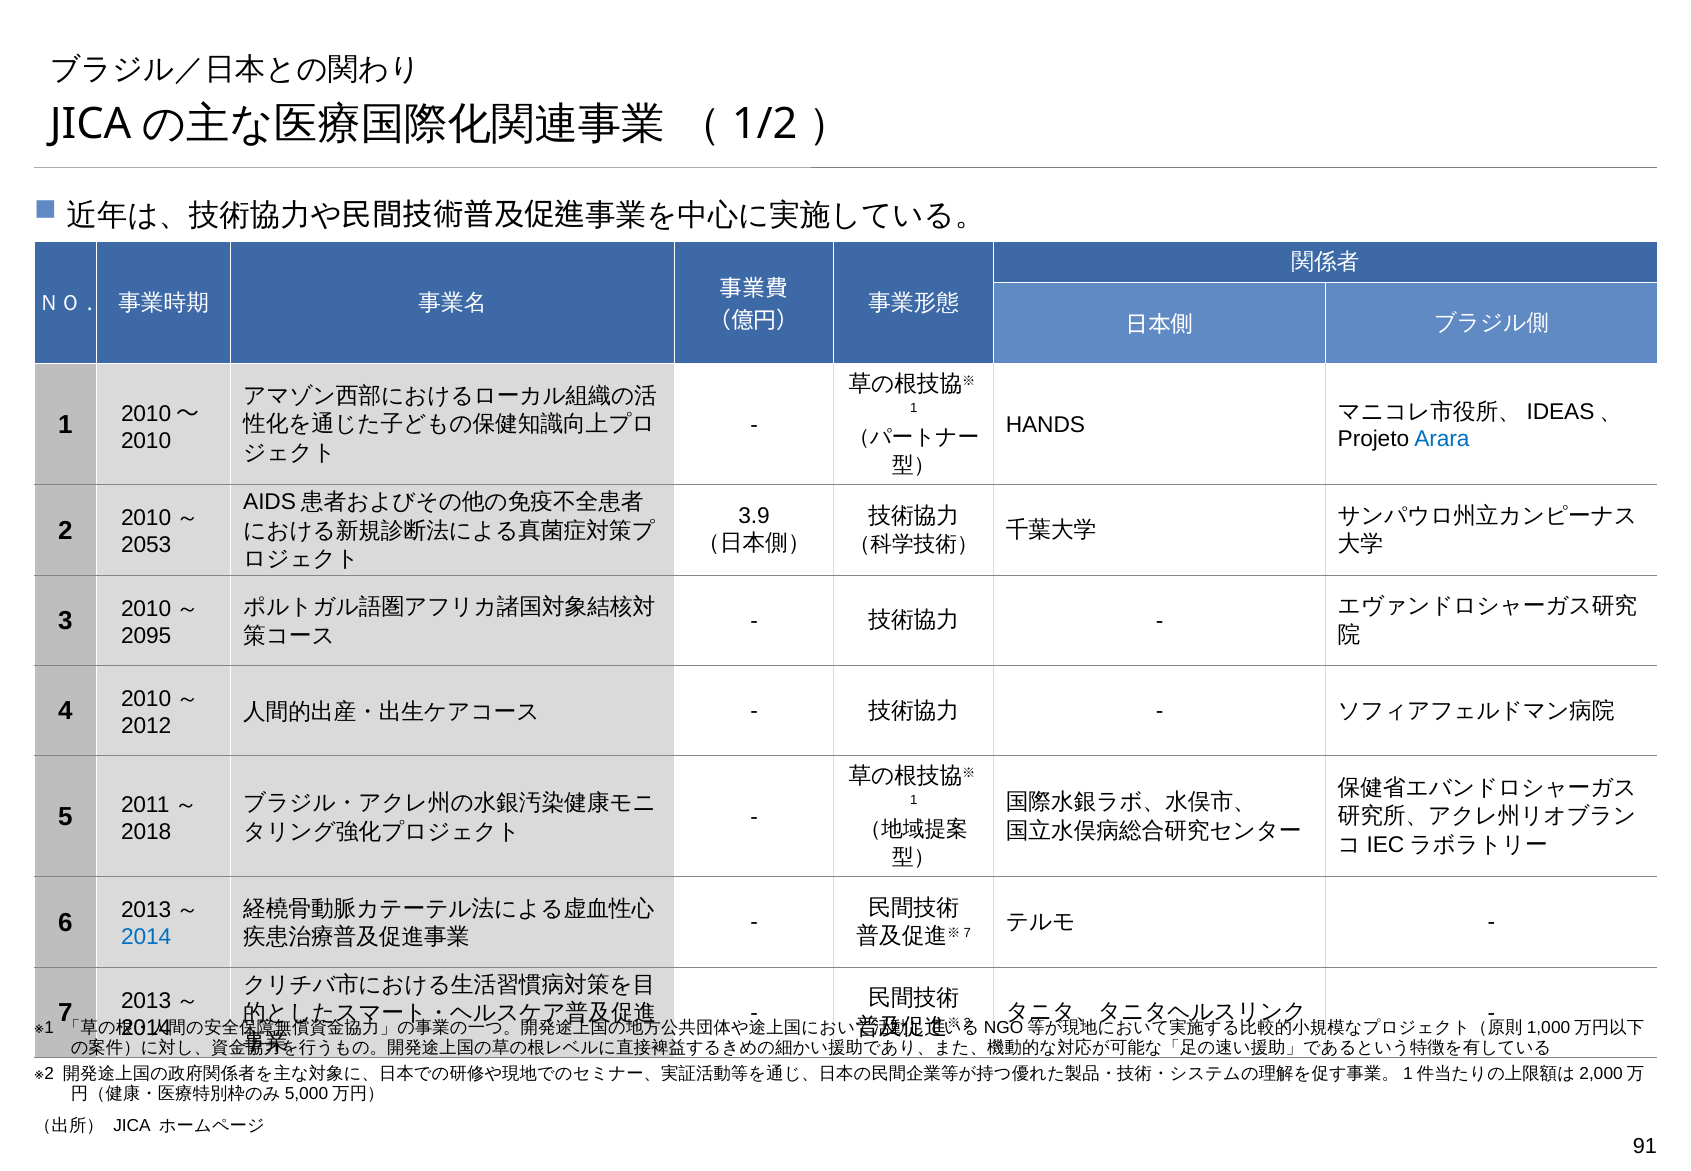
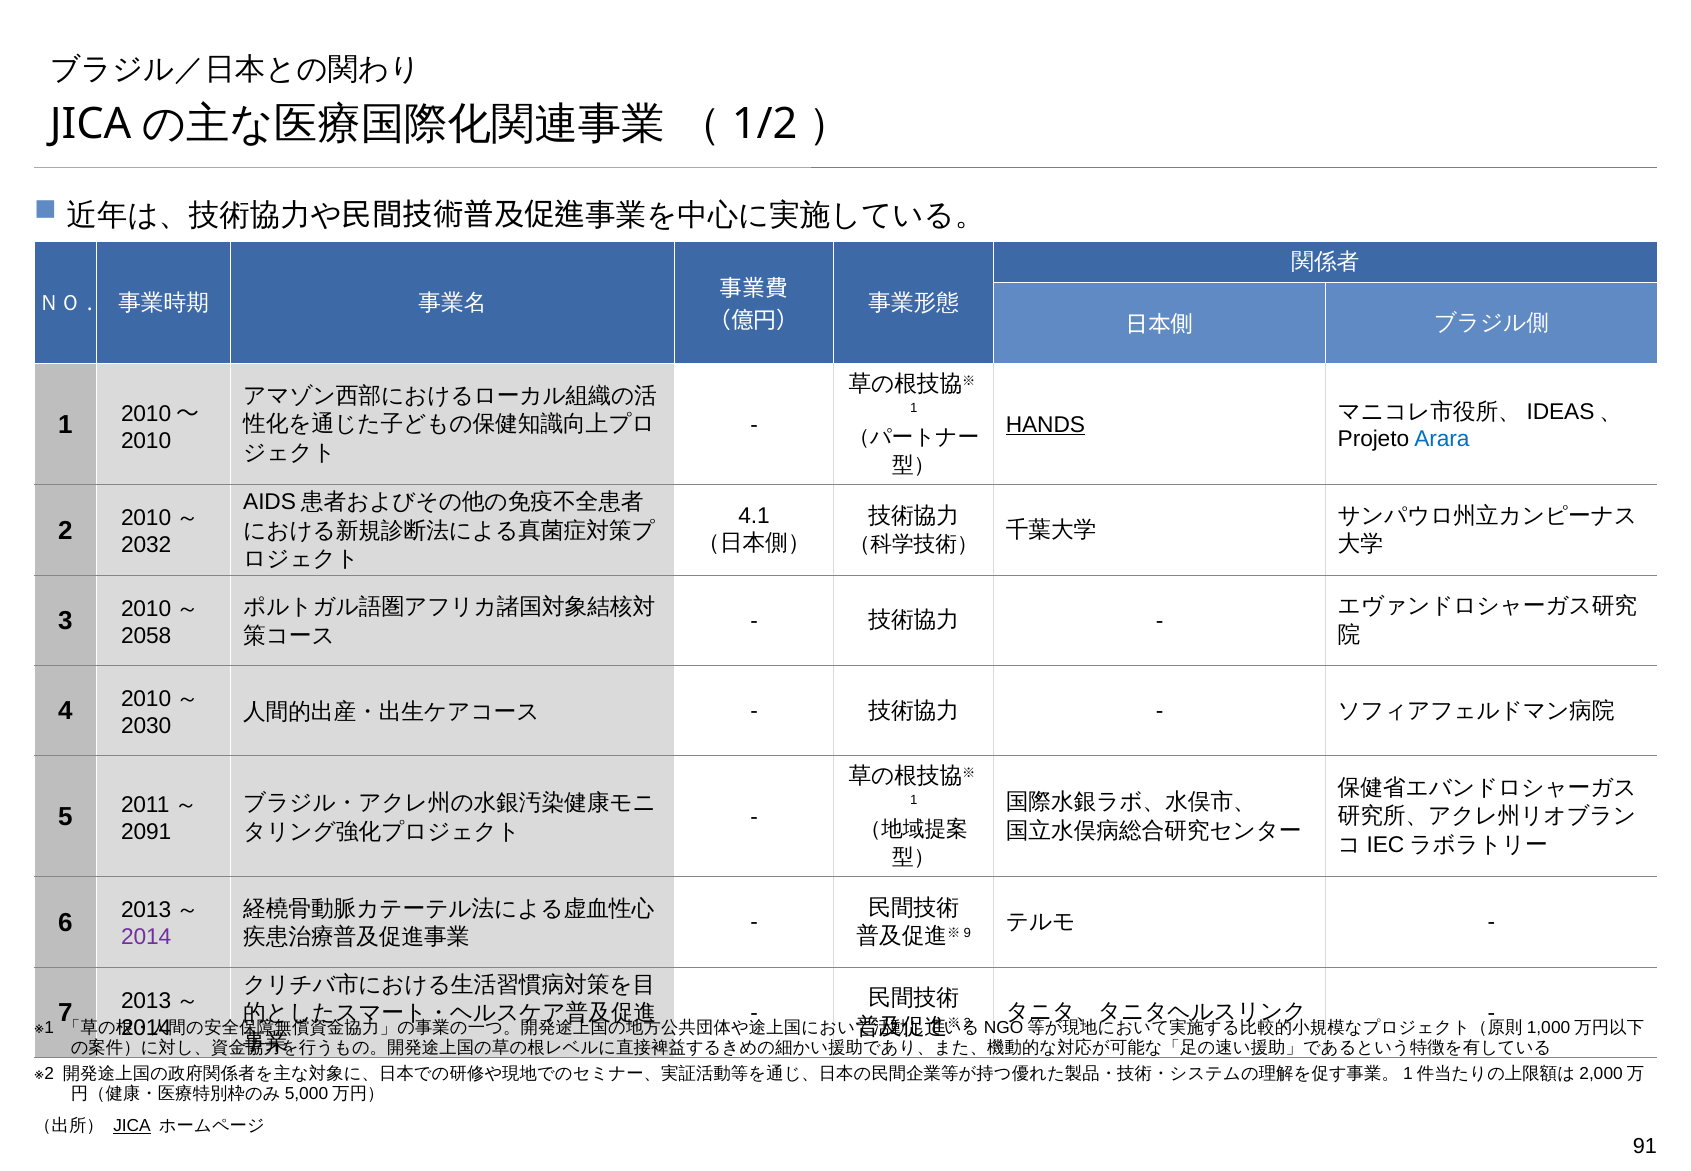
HANDS underline: none -> present (1045, 425)
3.9: 3.9 -> 4.1 (754, 516)
2053: 2053 -> 2032 (146, 545)
2095: 2095 -> 2058 (146, 636)
2012: 2012 -> 2030 (146, 726)
2018: 2018 -> 2091 (146, 832)
2014 colour: blue -> purple (146, 937)
7: 7 -> 9 (967, 932)
JICA underline: none -> present (132, 1125)
